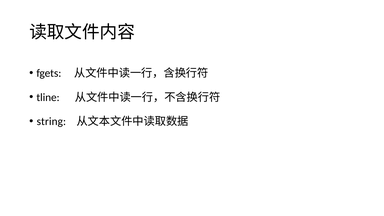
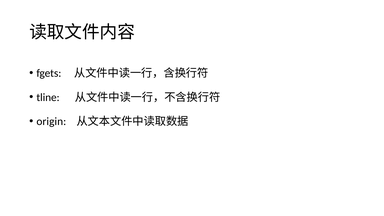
string: string -> origin (51, 122)
